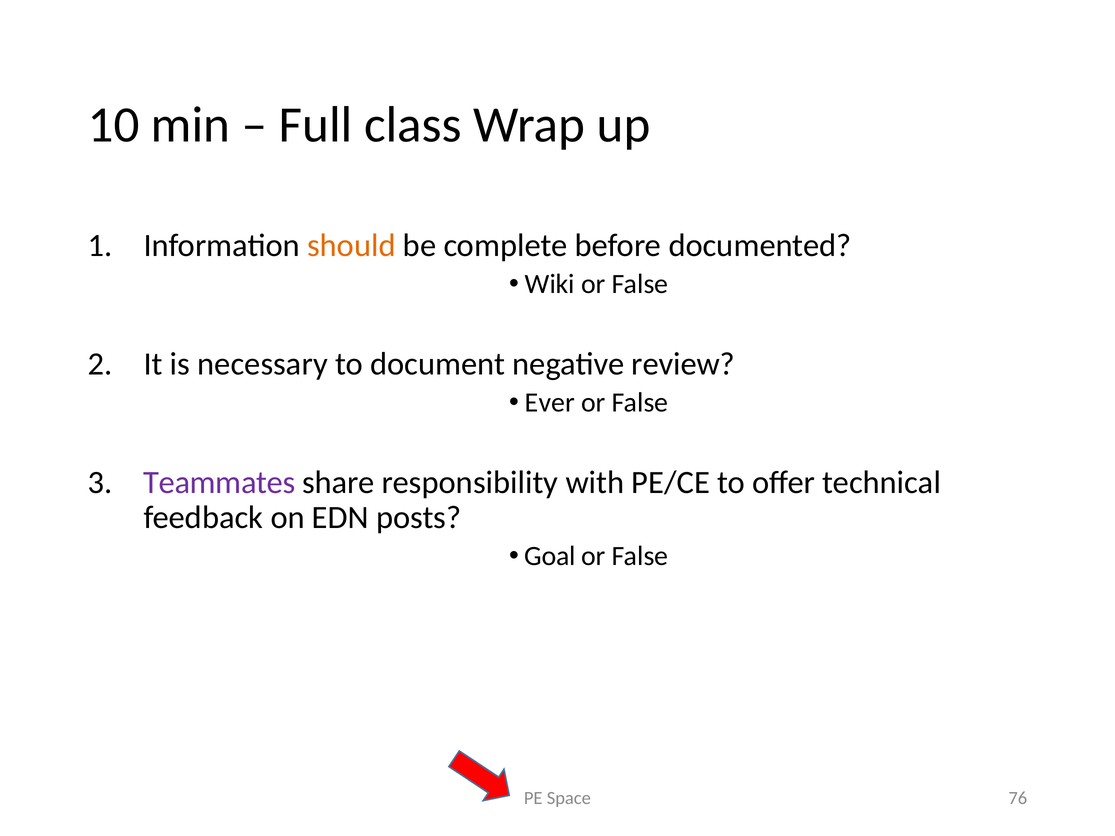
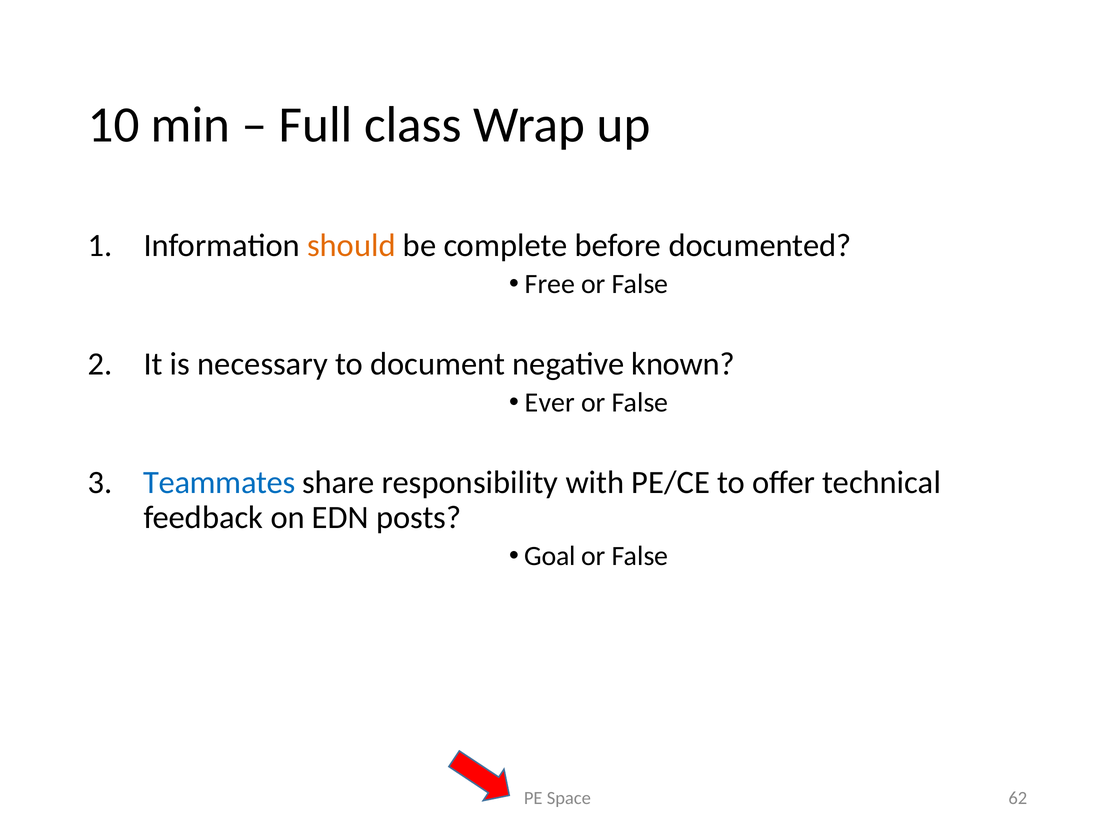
Wiki: Wiki -> Free (550, 284)
review: review -> known (683, 364)
Teammates colour: purple -> blue (219, 483)
76: 76 -> 62 (1018, 798)
